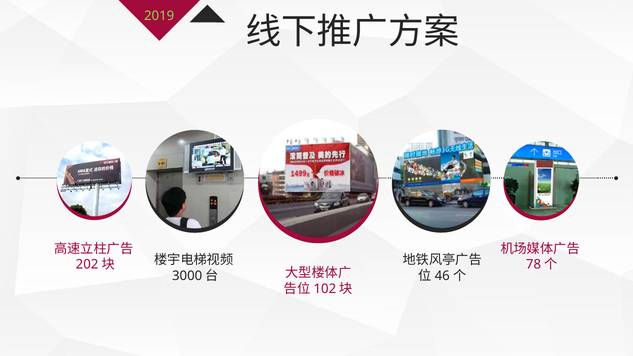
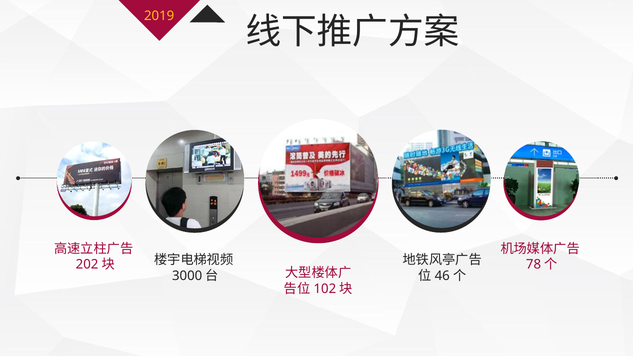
2019 colour: light green -> yellow (159, 16)
